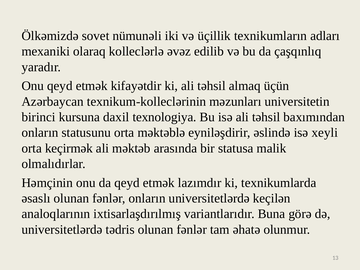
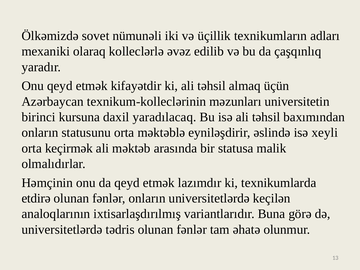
texnologiya: texnologiya -> yaradılacaq (164, 117)
əsaslı: əsaslı -> etdirə (36, 198)
